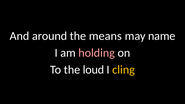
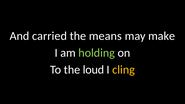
around: around -> carried (49, 36)
name: name -> make (162, 36)
holding colour: pink -> light green (97, 53)
